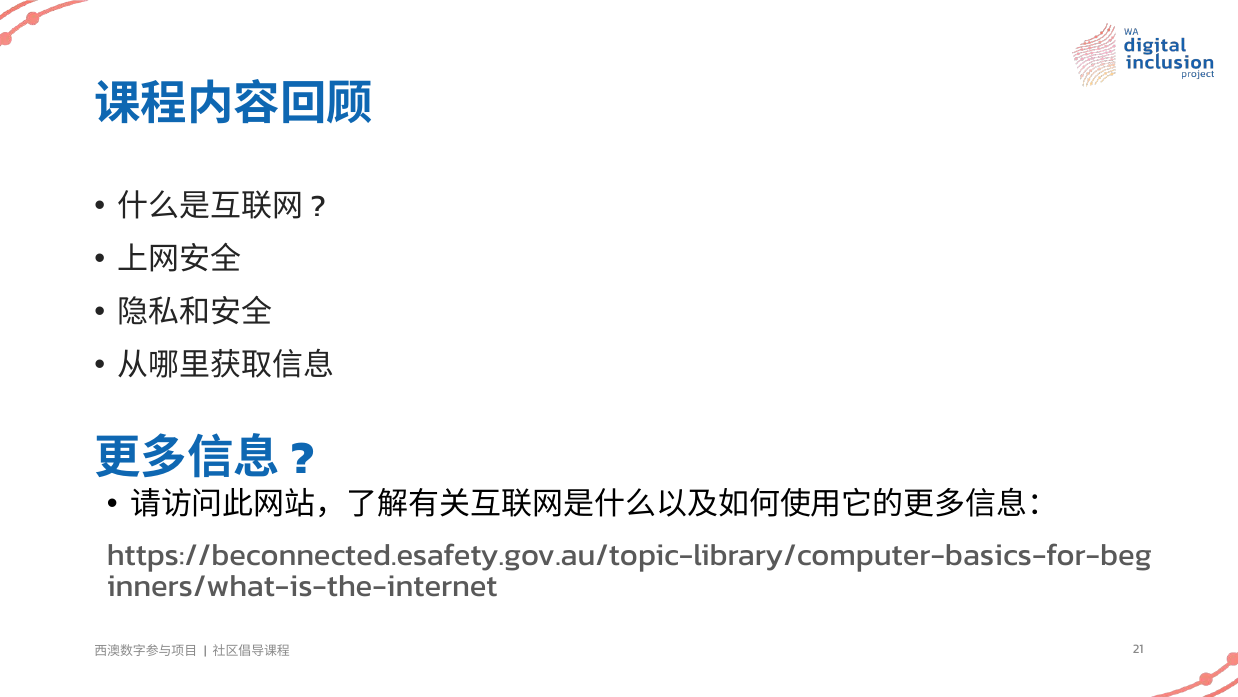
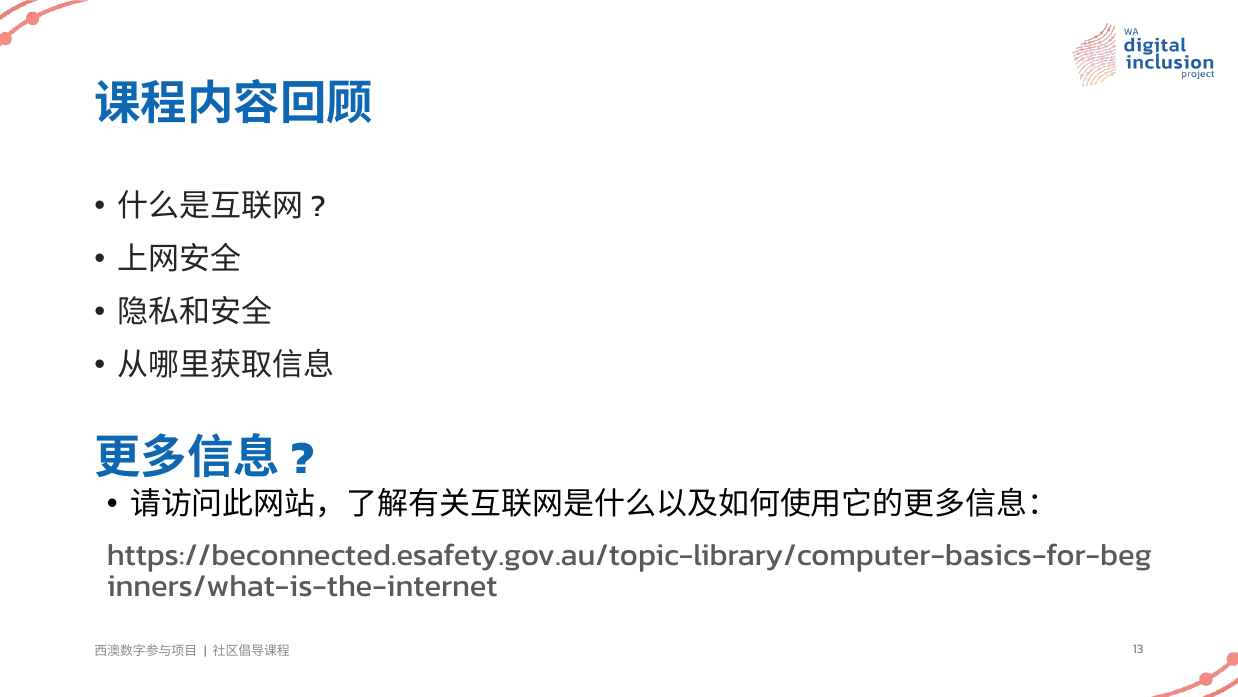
21: 21 -> 13 (1138, 648)
